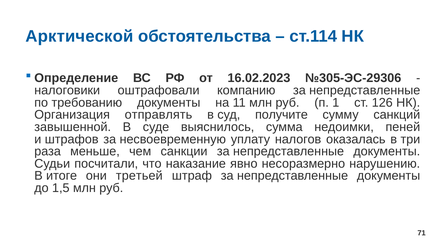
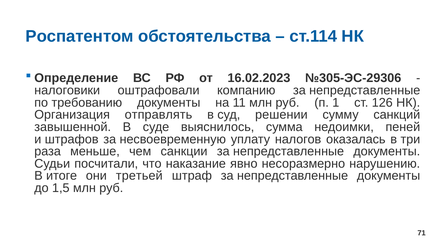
Арктической: Арктической -> Роспатентом (80, 36)
получите: получите -> решении (281, 115)
